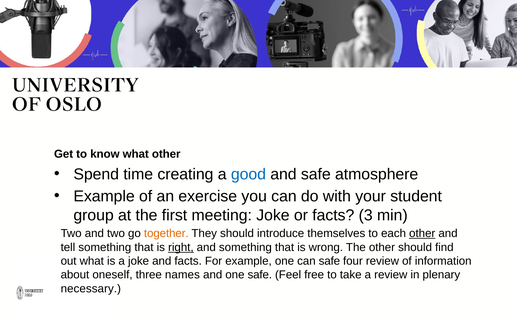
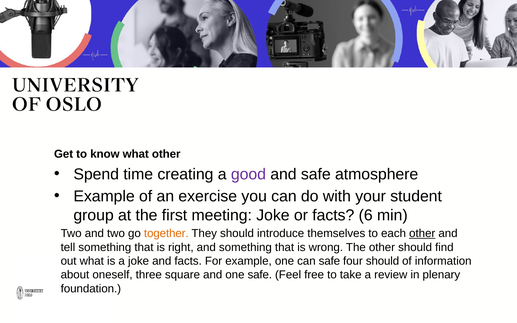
good colour: blue -> purple (248, 174)
3: 3 -> 6 (366, 215)
right underline: present -> none (181, 247)
four review: review -> should (383, 261)
names: names -> square (182, 275)
necessary: necessary -> foundation (91, 289)
